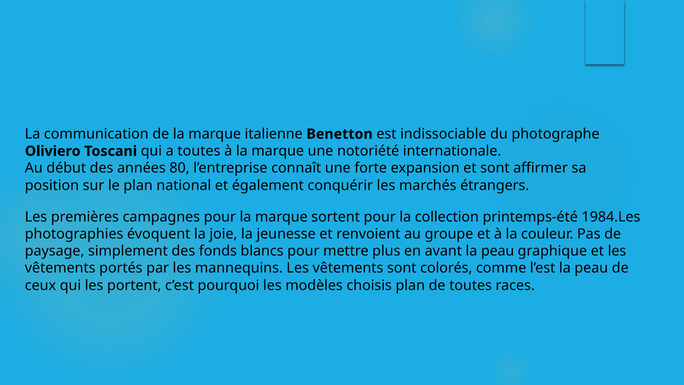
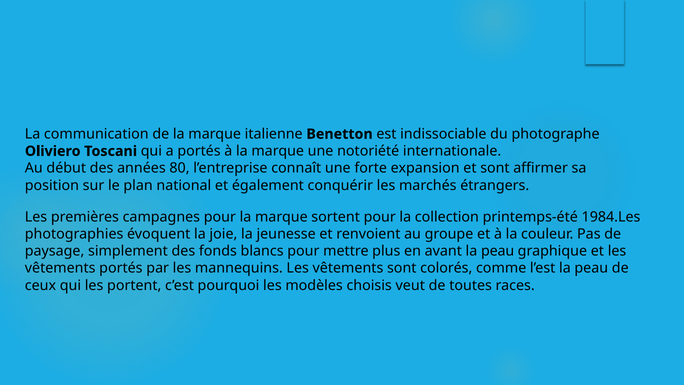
a toutes: toutes -> portés (199, 151)
choisis plan: plan -> veut (410, 285)
